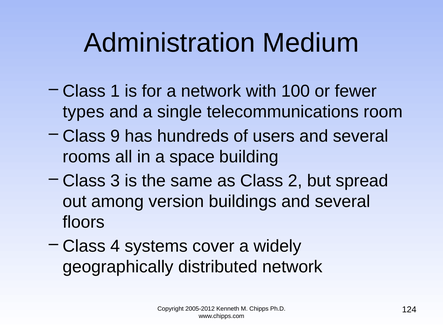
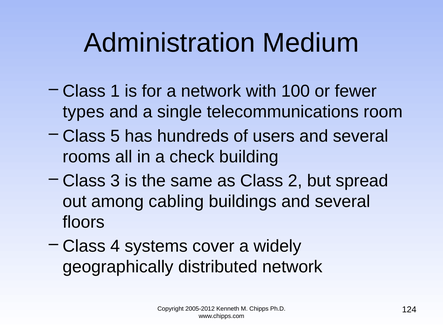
9: 9 -> 5 (115, 136)
space: space -> check (192, 157)
version: version -> cabling (176, 202)
